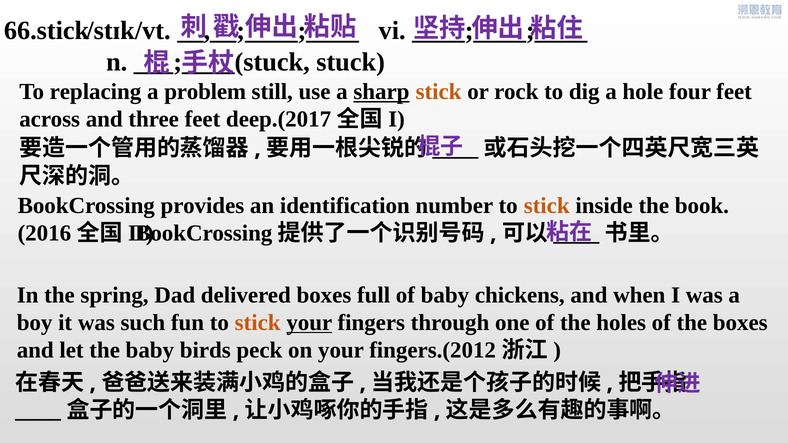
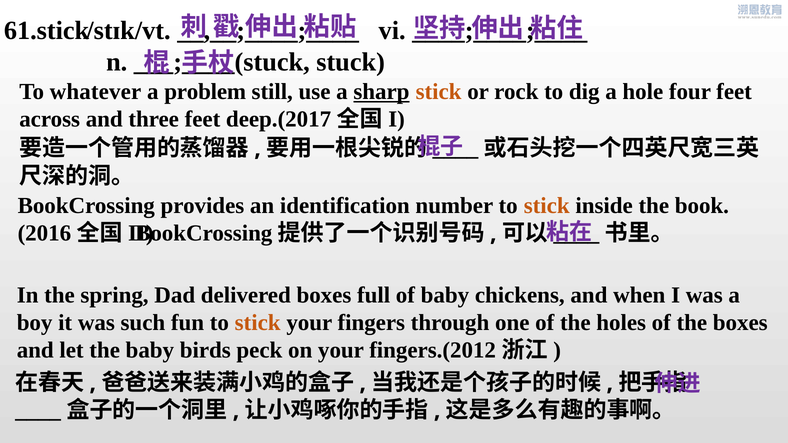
66.stick: 66.stick -> 61.stick (47, 31)
replacing: replacing -> whatever (95, 92)
your underline: present -> none (309, 323)
